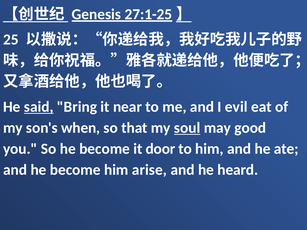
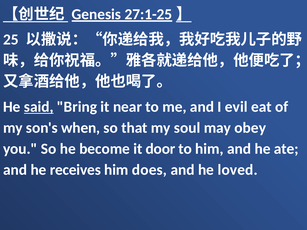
soul underline: present -> none (187, 128)
good: good -> obey (250, 128)
and he become: become -> receives (75, 170)
arise: arise -> does (149, 170)
heard: heard -> loved (238, 170)
